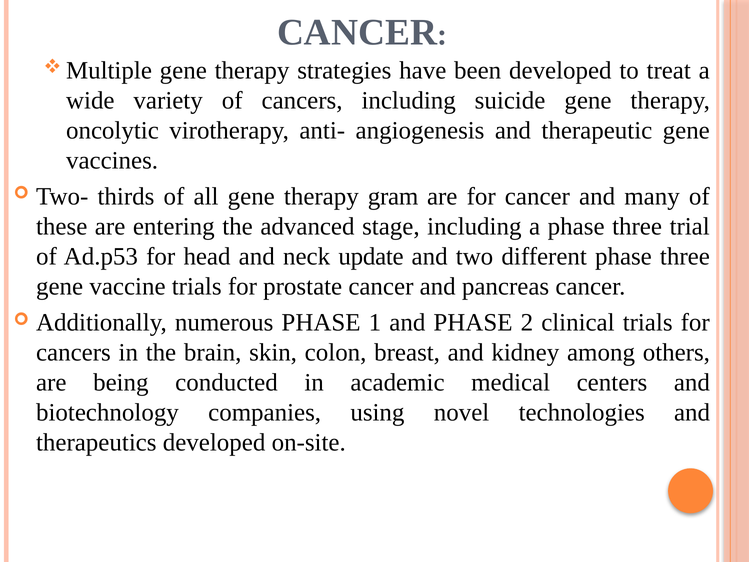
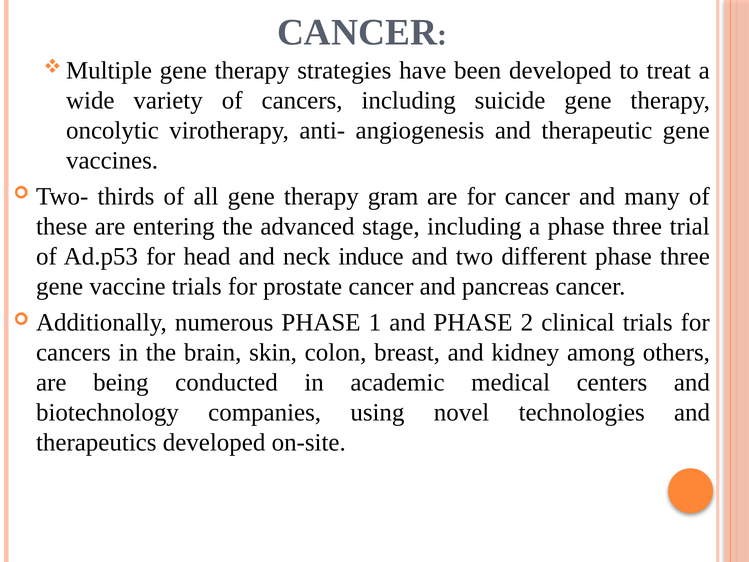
update: update -> induce (371, 256)
